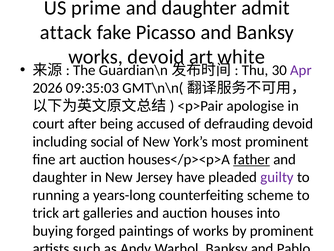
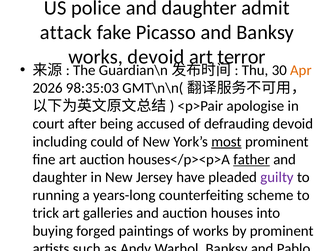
prime: prime -> police (96, 8)
white: white -> terror (241, 57)
Apr colour: purple -> orange (301, 70)
09:35:03: 09:35:03 -> 98:35:03 (93, 88)
social: social -> could (107, 141)
most underline: none -> present (226, 141)
